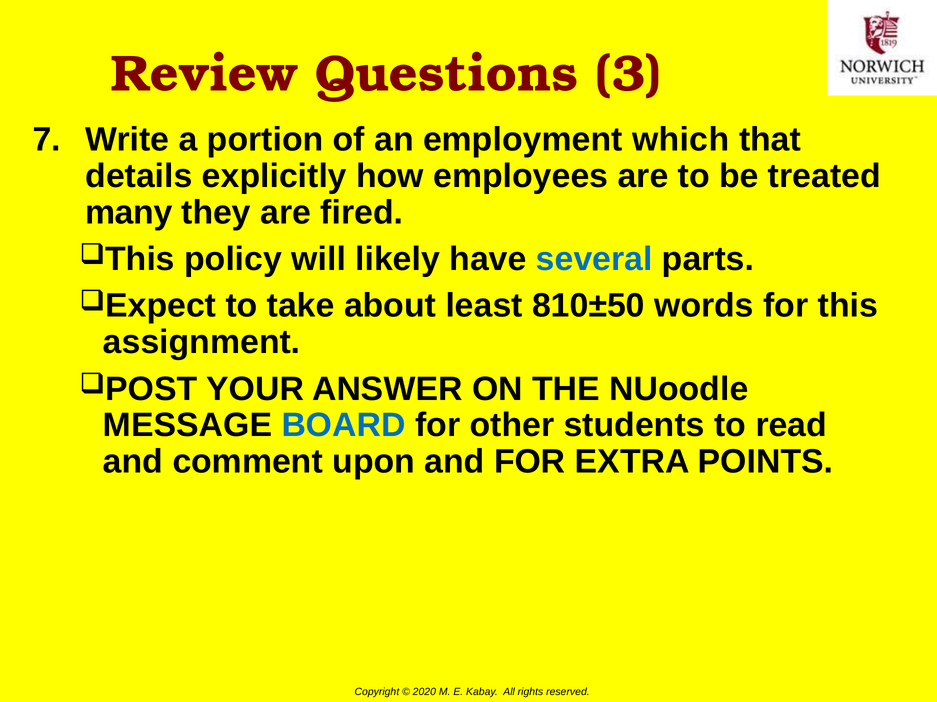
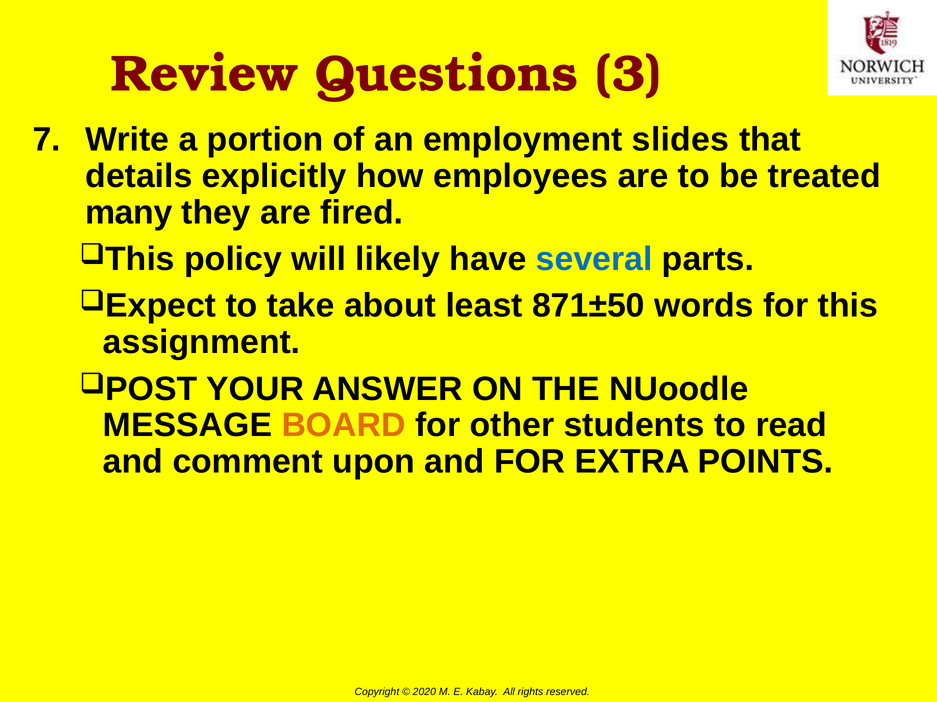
which: which -> slides (681, 140)
810±50: 810±50 -> 871±50 (588, 306)
BOARD colour: blue -> orange (344, 426)
